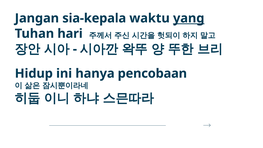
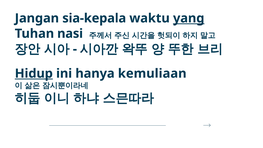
hari: hari -> nasi (70, 34)
Hidup underline: none -> present (34, 73)
pencobaan: pencobaan -> kemuliaan (152, 73)
